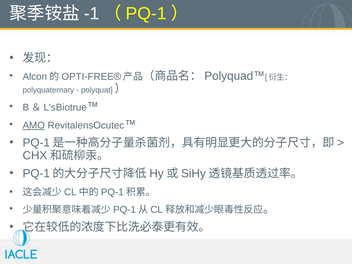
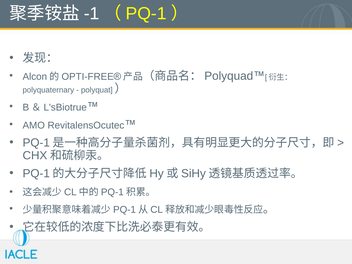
AMO underline: present -> none (34, 125)
